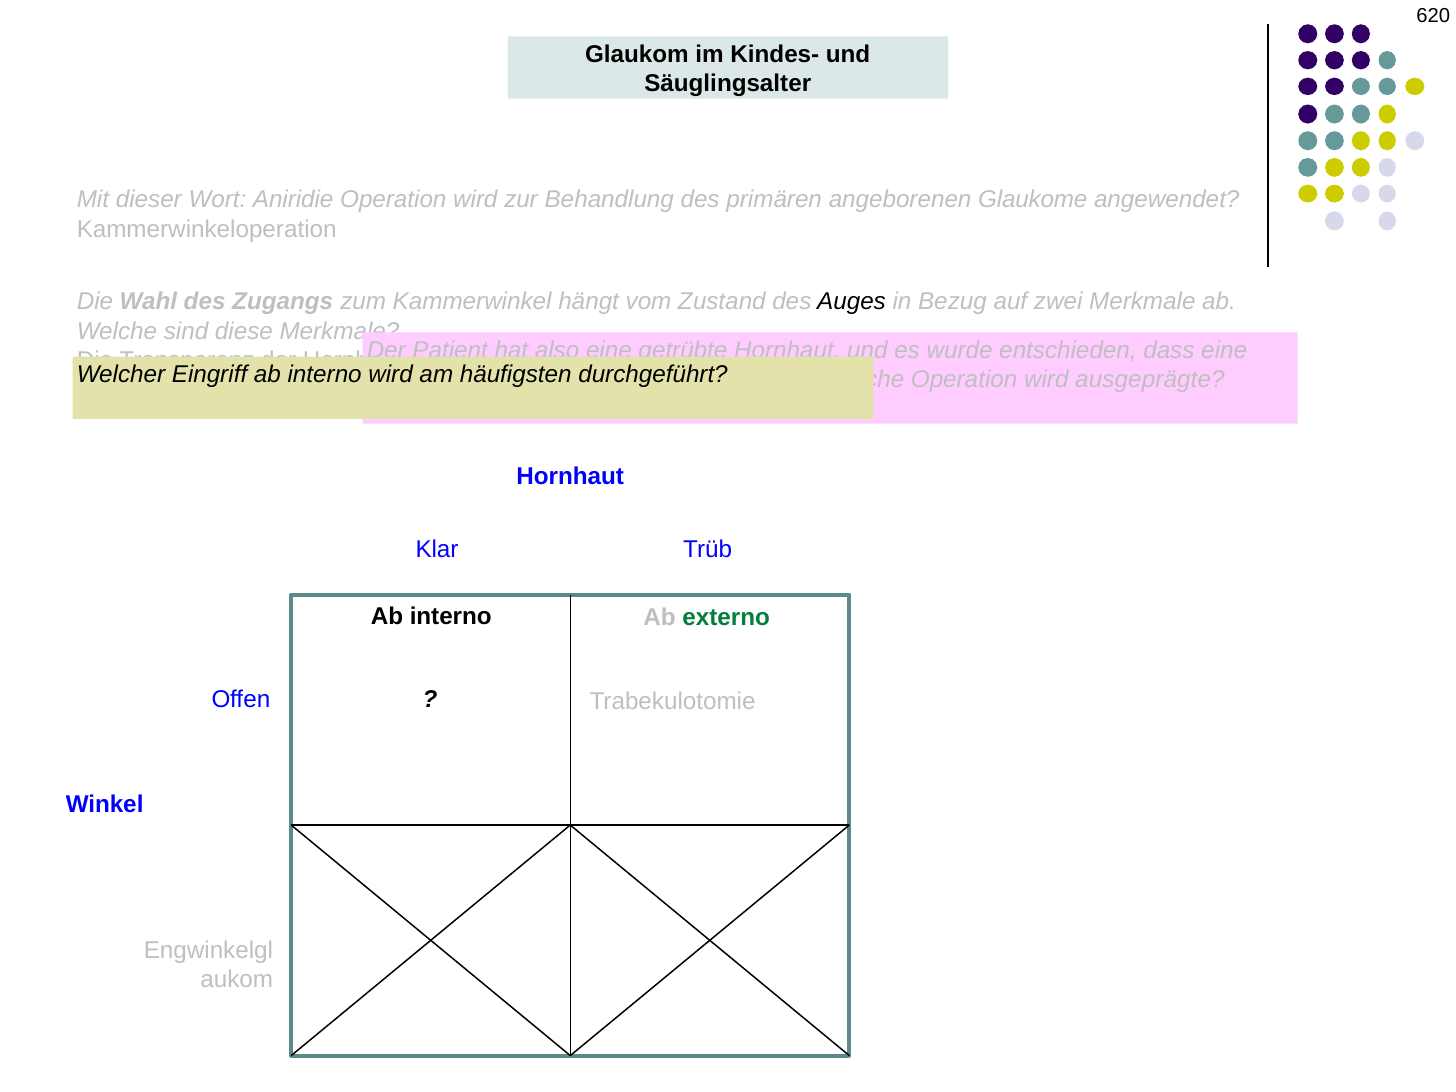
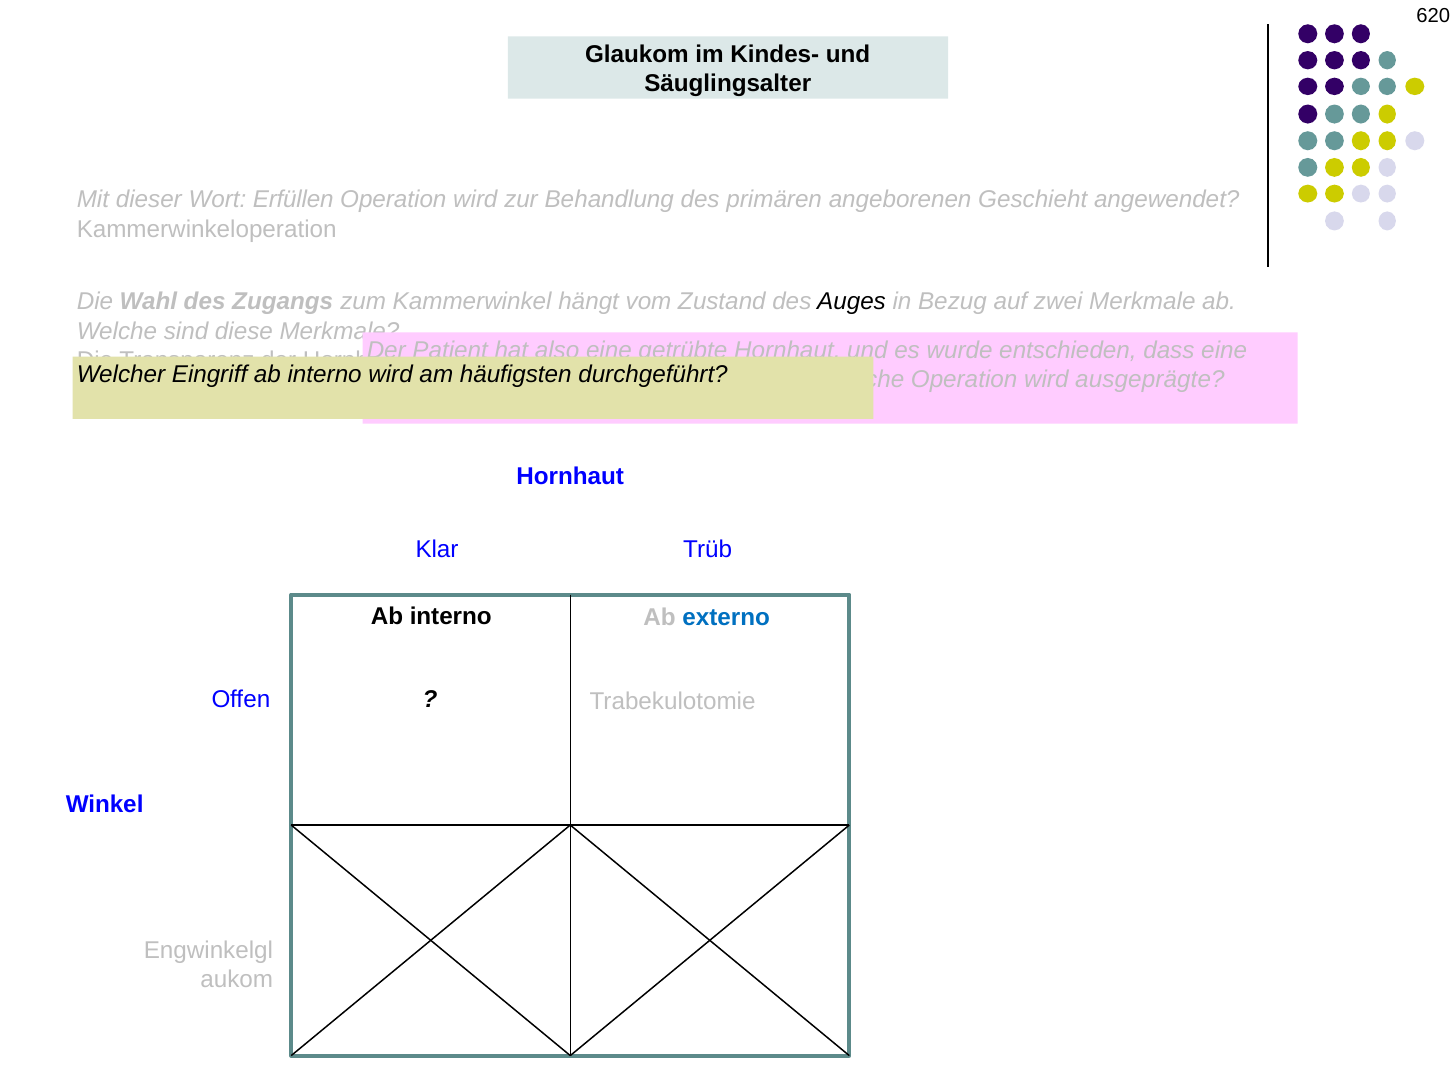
Aniridie: Aniridie -> Erfüllen (293, 200)
Glaukome: Glaukome -> Geschieht (1033, 200)
externo colour: green -> blue (726, 617)
